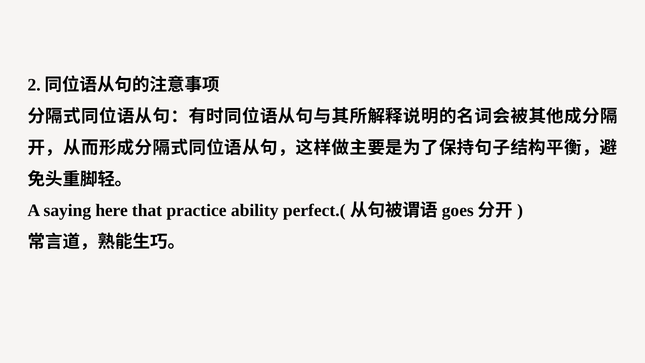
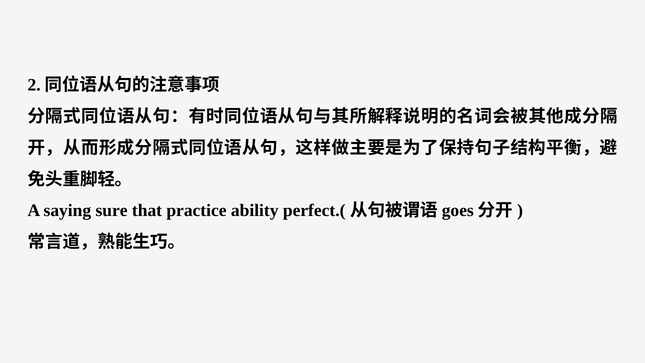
here: here -> sure (112, 211)
